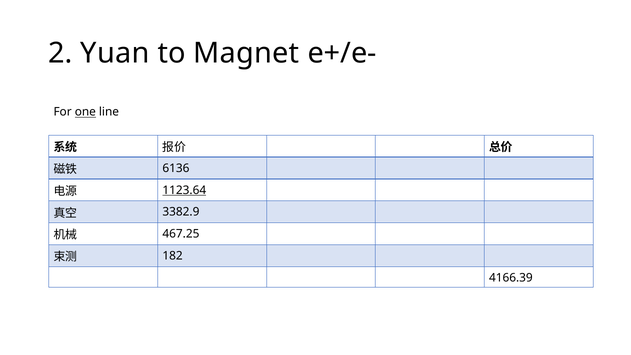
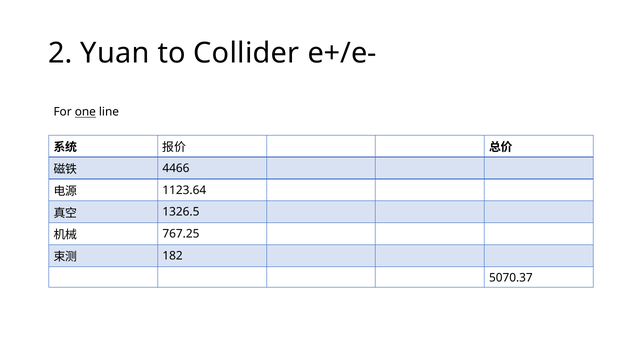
Magnet: Magnet -> Collider (246, 53)
6136: 6136 -> 4466 (176, 168)
1123.64 underline: present -> none (184, 190)
3382.9: 3382.9 -> 1326.5 (181, 212)
467.25: 467.25 -> 767.25 (181, 234)
4166.39: 4166.39 -> 5070.37 (511, 278)
